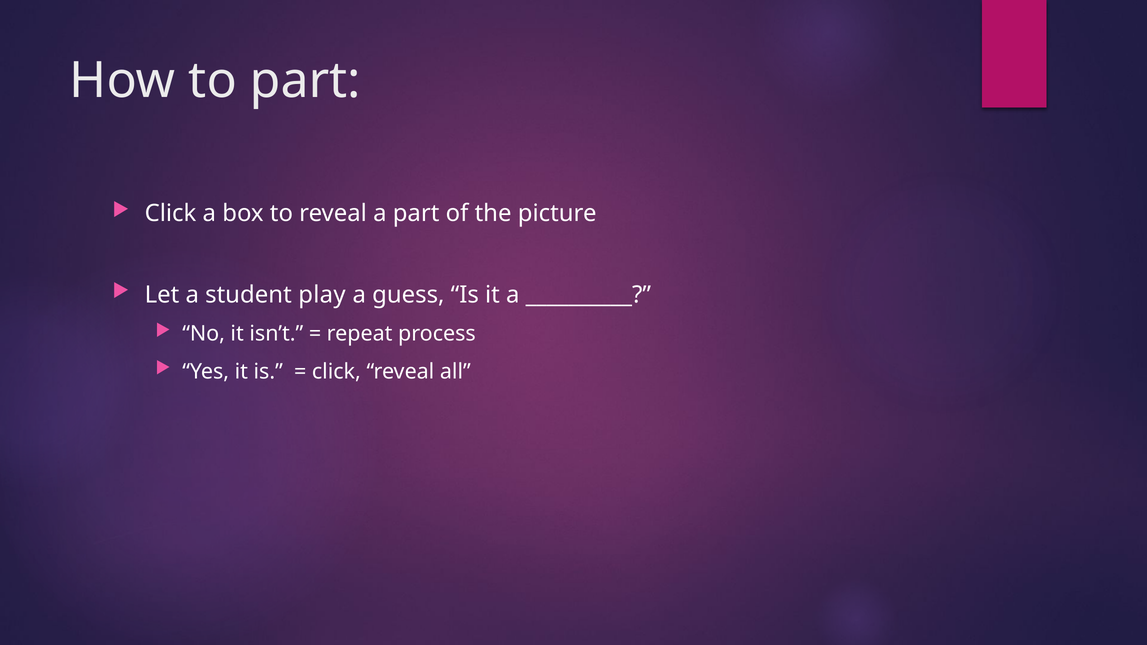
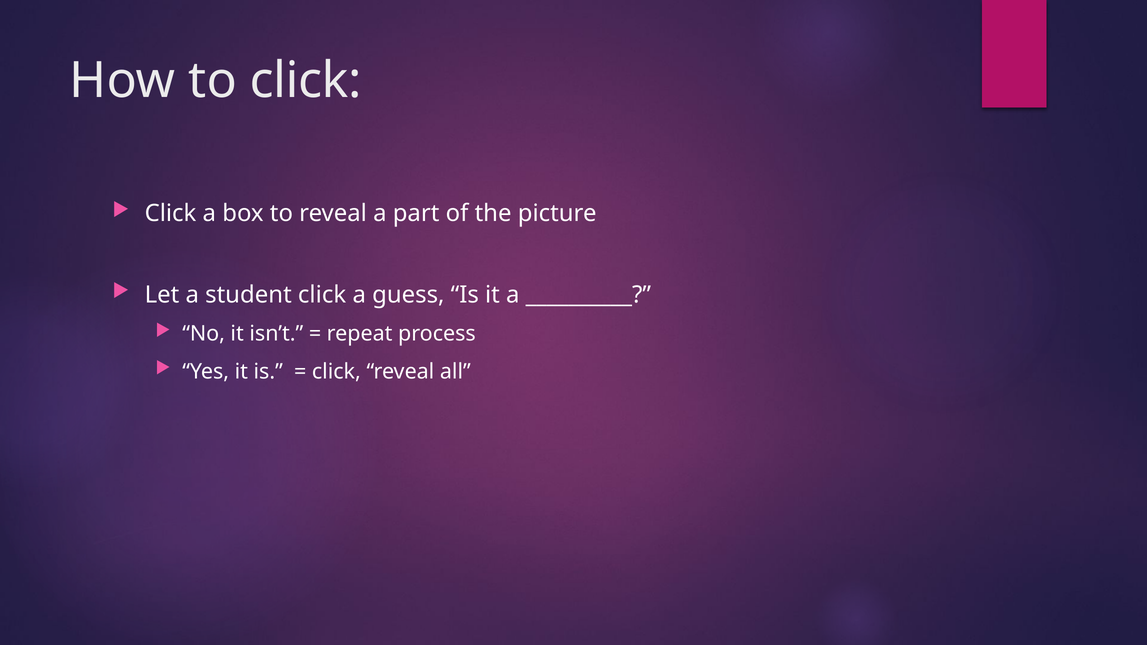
to part: part -> click (306, 81)
student play: play -> click (322, 295)
